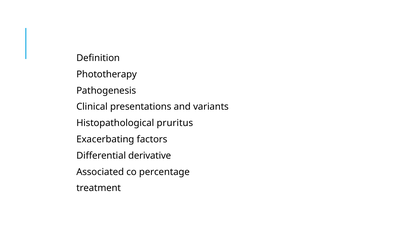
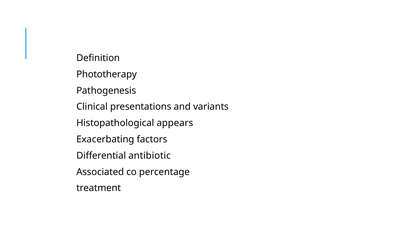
pruritus: pruritus -> appears (175, 123)
derivative: derivative -> antibiotic (150, 156)
